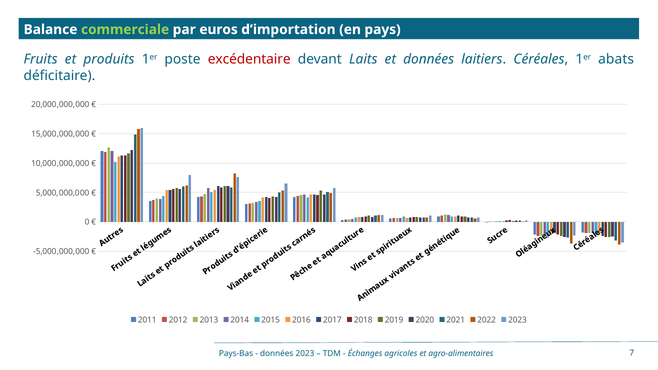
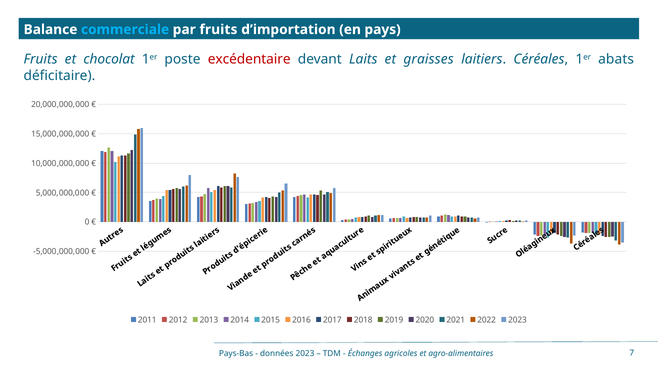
commerciale colour: light green -> light blue (125, 30)
par euros: euros -> fruits (218, 30)
produits: produits -> chocolat (109, 59)
et données: données -> graisses (429, 59)
